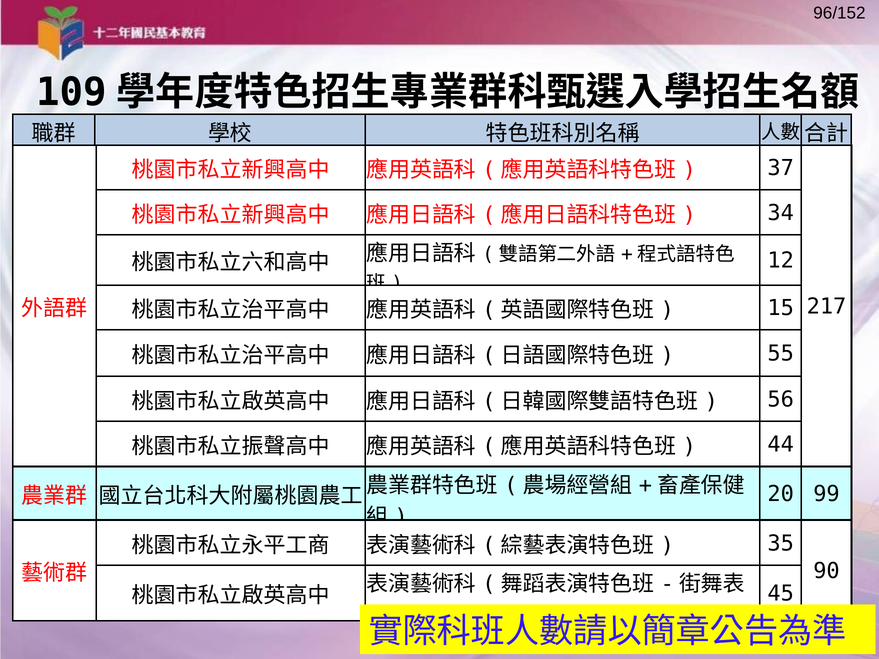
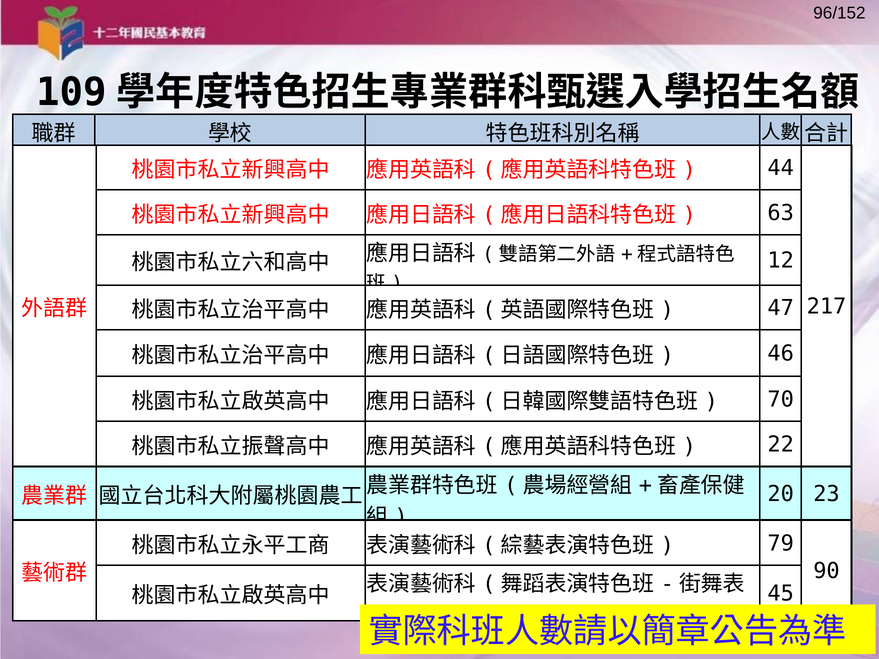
37: 37 -> 44 (781, 168)
34: 34 -> 63 (781, 213)
15: 15 -> 47 (781, 308)
55: 55 -> 46 (781, 354)
56: 56 -> 70 (781, 400)
44: 44 -> 22 (781, 445)
99: 99 -> 23 (827, 494)
35: 35 -> 79 (781, 543)
